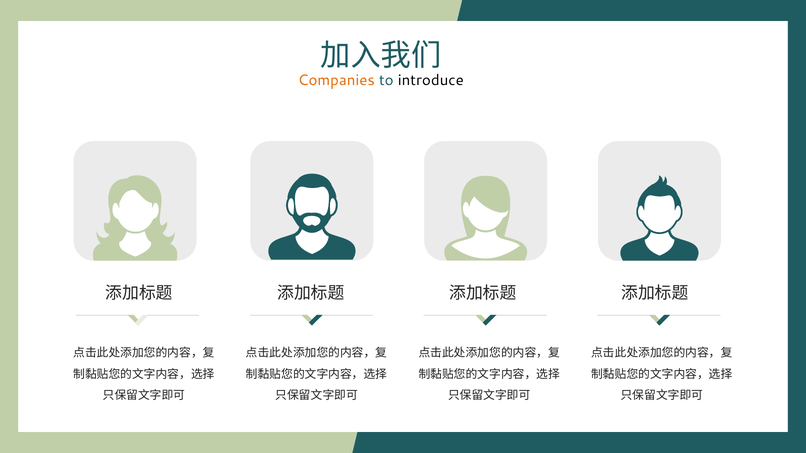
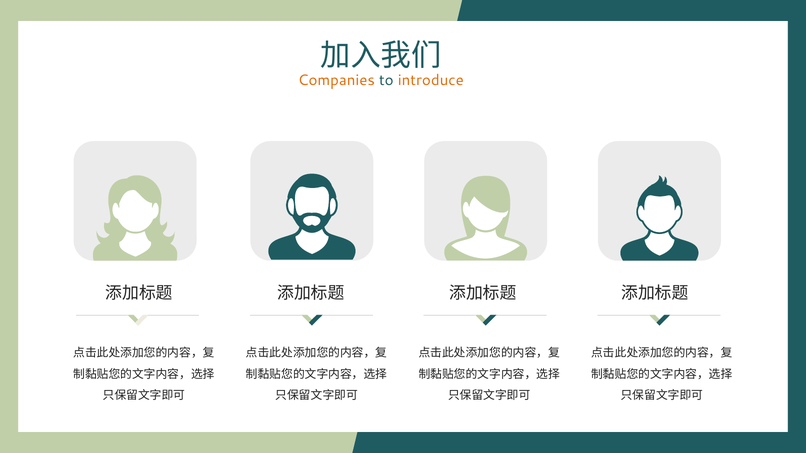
introduce colour: black -> orange (431, 80)
